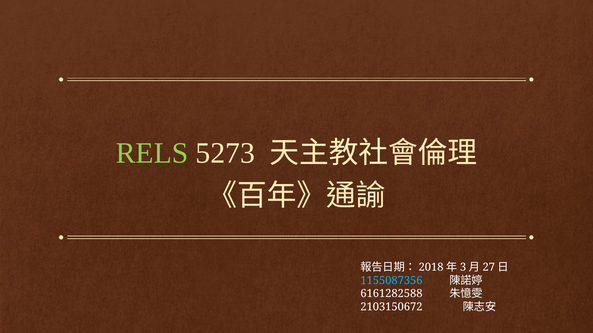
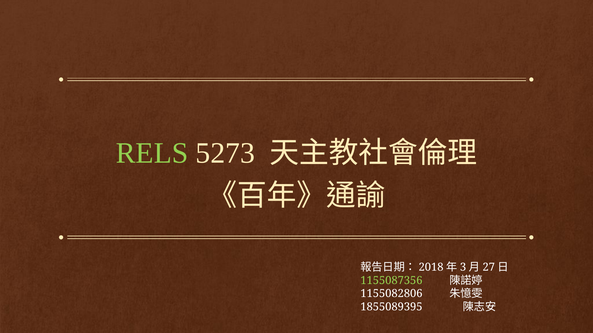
1155087356 colour: light blue -> light green (391, 281)
6161282588: 6161282588 -> 1155082806 (391, 294)
2103150672: 2103150672 -> 1855089395 (391, 308)
